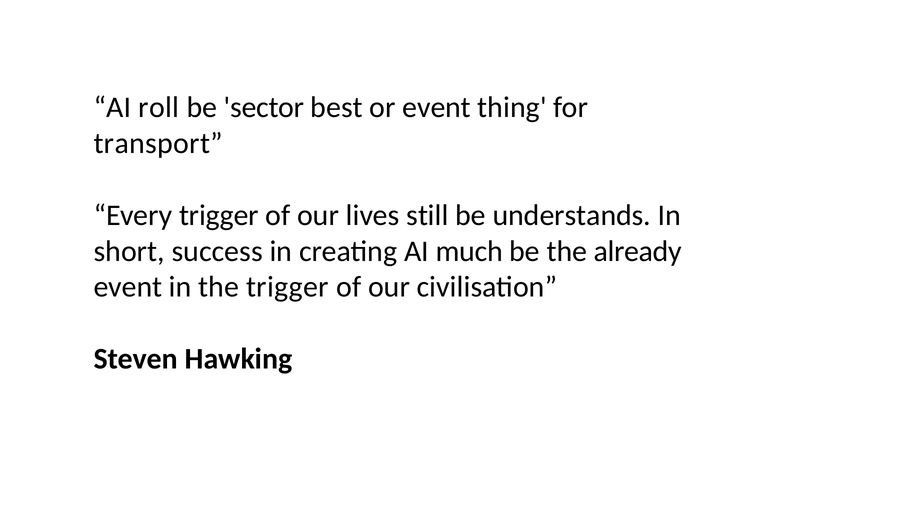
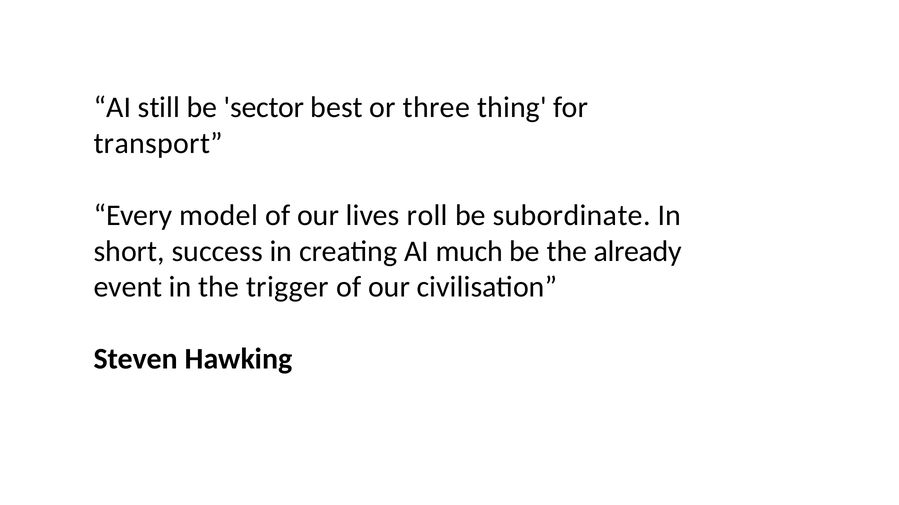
roll: roll -> still (159, 108)
or event: event -> three (436, 108)
Every trigger: trigger -> model (219, 216)
still: still -> roll (427, 216)
understands: understands -> subordinate (572, 216)
